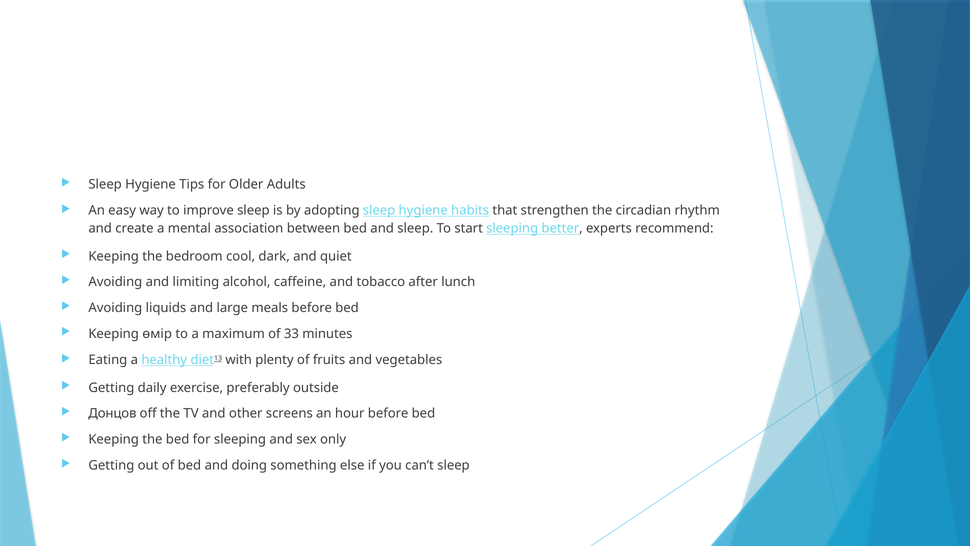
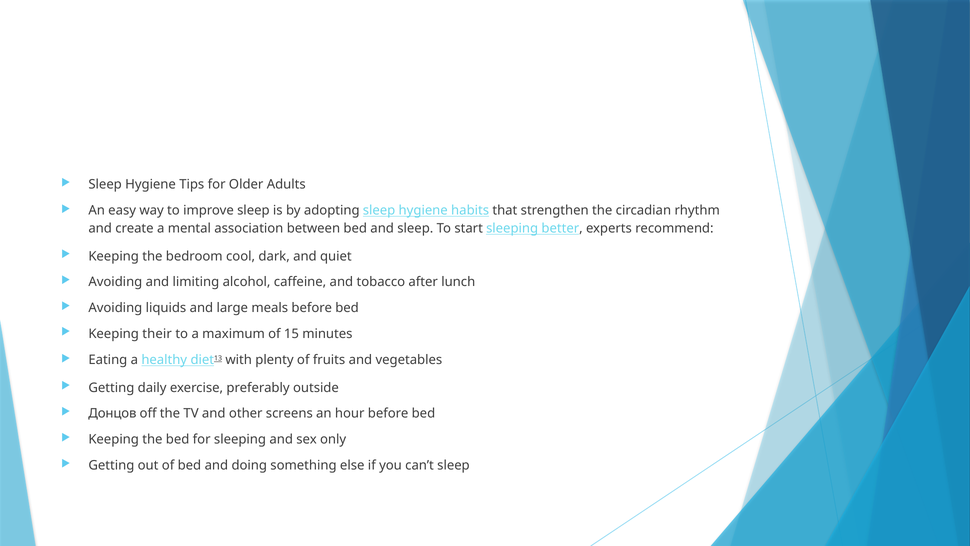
өмір: өмір -> their (157, 334)
33: 33 -> 15 (291, 334)
